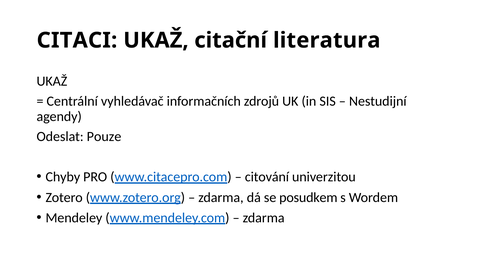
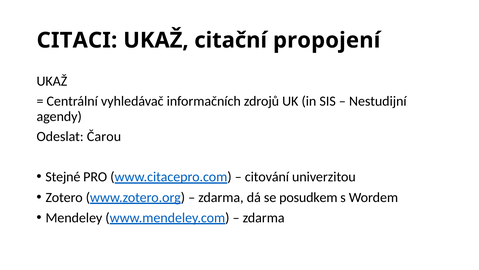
literatura: literatura -> propojení (327, 40)
Pouze: Pouze -> Čarou (104, 136)
Chyby: Chyby -> Stejné (63, 177)
